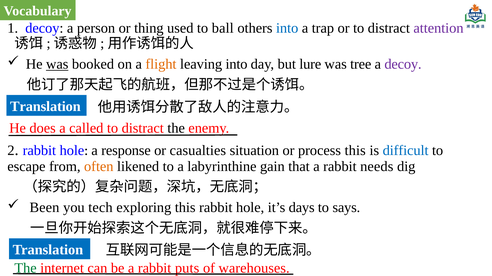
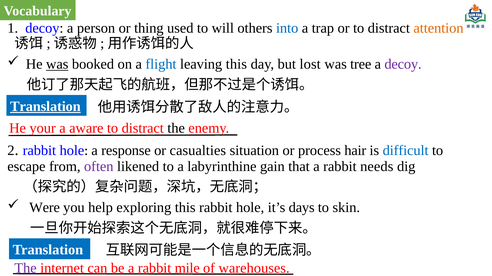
ball: ball -> will (223, 28)
attention colour: purple -> orange (439, 28)
flight colour: orange -> blue (161, 64)
leaving into: into -> this (236, 64)
lure: lure -> lost (310, 64)
Translation underline: none -> present (45, 107)
does: does -> your (43, 128)
called: called -> aware (86, 128)
process this: this -> hair (355, 151)
often colour: orange -> purple (99, 167)
Been: Been -> Were (45, 208)
tech: tech -> help (101, 208)
says: says -> skin (346, 208)
The colour: green -> purple (26, 269)
puts: puts -> mile (187, 269)
